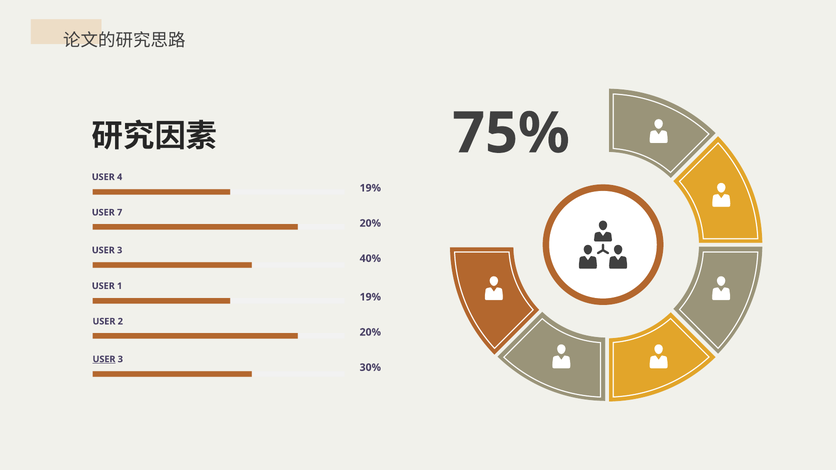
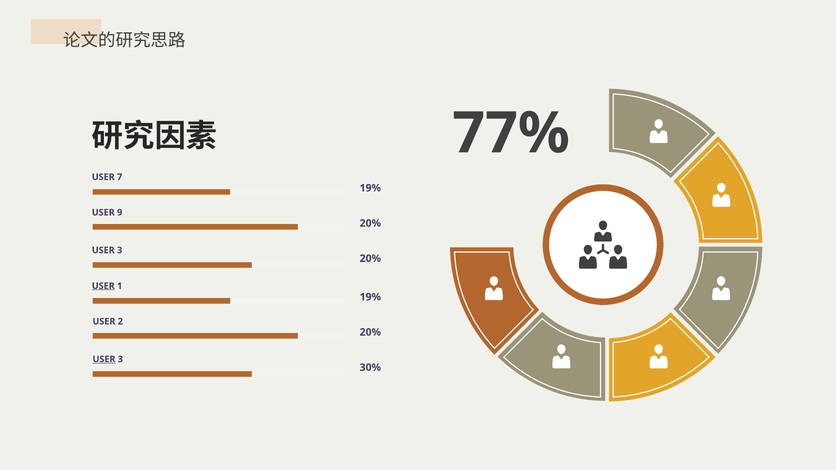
75%: 75% -> 77% (511, 133)
4: 4 -> 7 (120, 177)
7: 7 -> 9 (120, 213)
40%: 40% -> 20% (370, 259)
USER underline: none -> present (103, 286)
